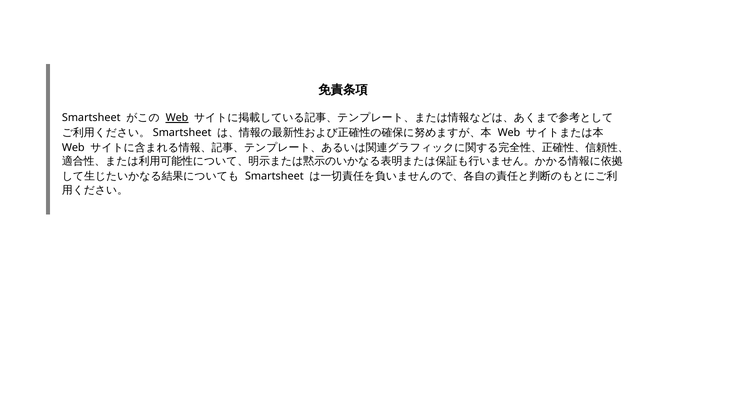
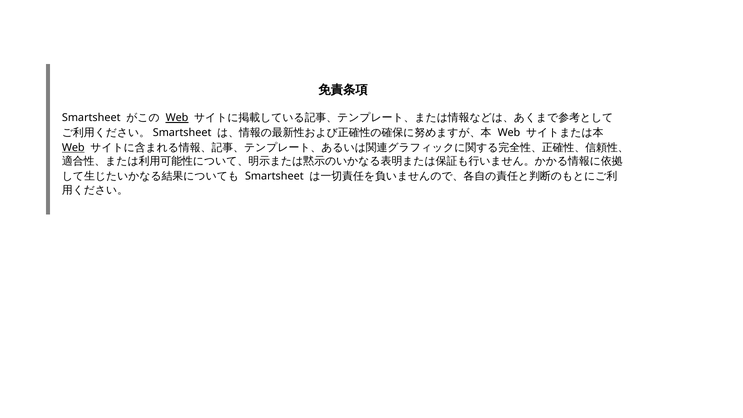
Web underline: none -> present (73, 148)
